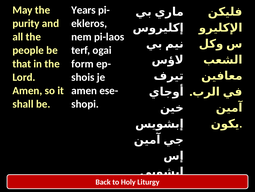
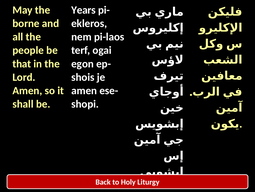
purity: purity -> borne (26, 23)
form: form -> egon (83, 64)
